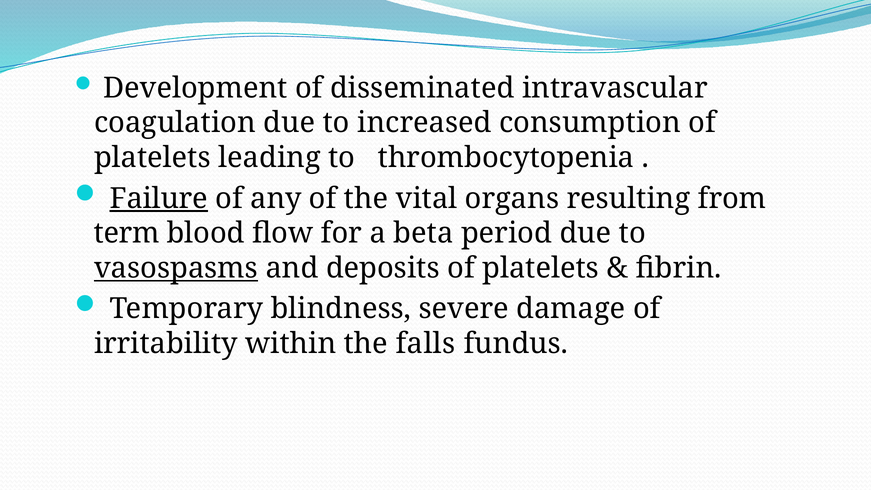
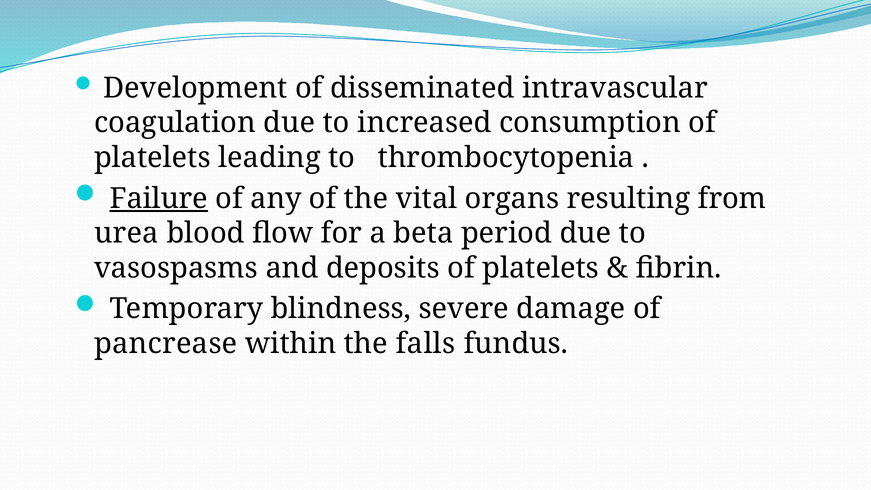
term: term -> urea (126, 233)
vasospasms underline: present -> none (176, 268)
irritability: irritability -> pancrease (166, 344)
